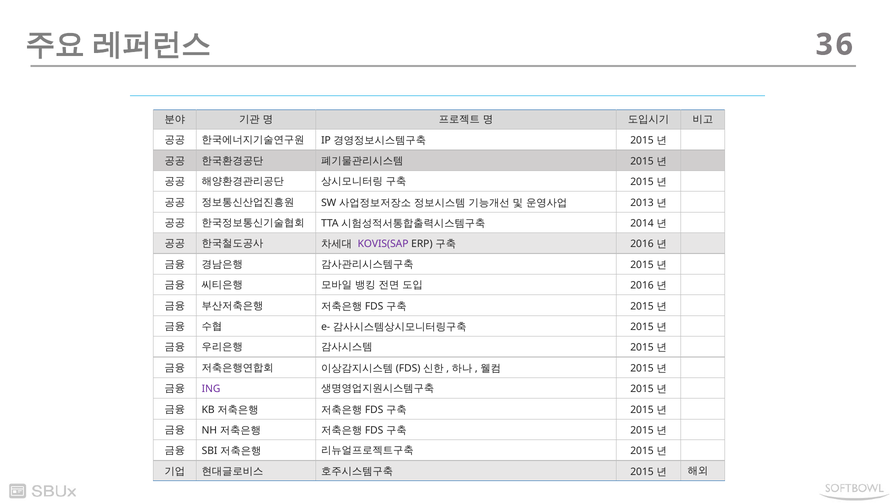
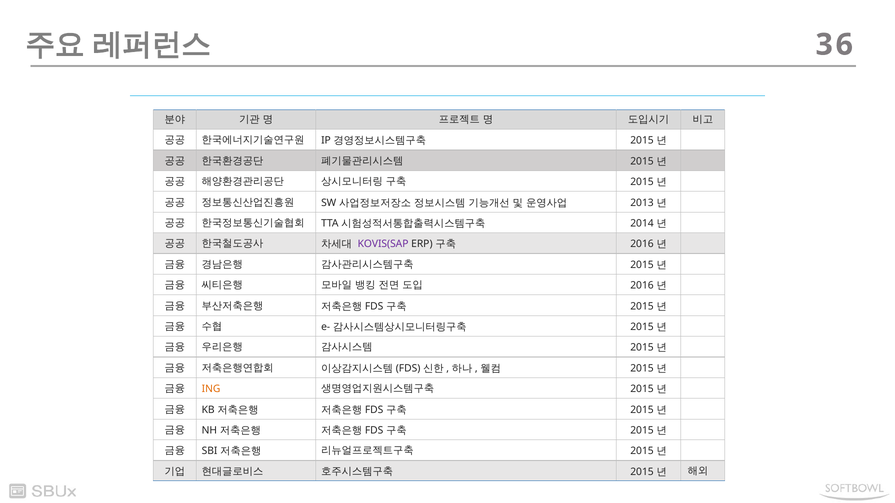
ING colour: purple -> orange (211, 389)
